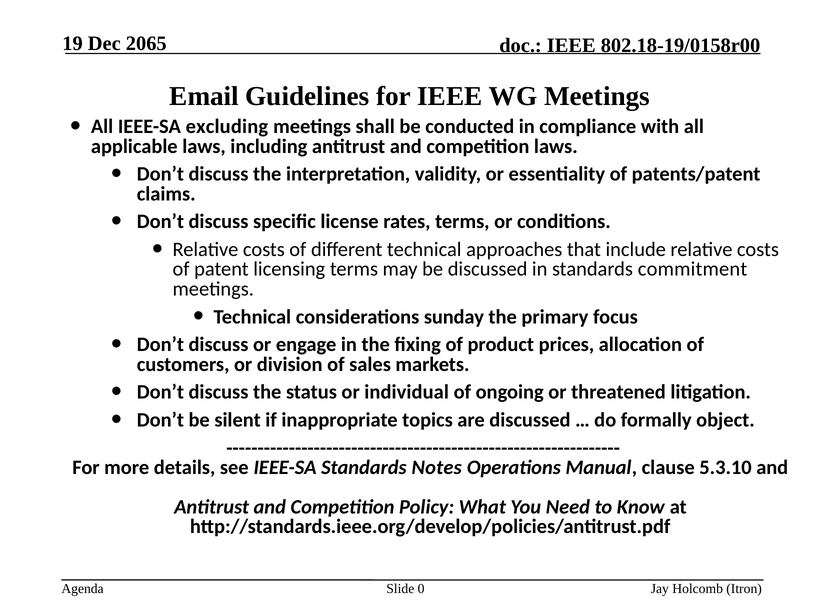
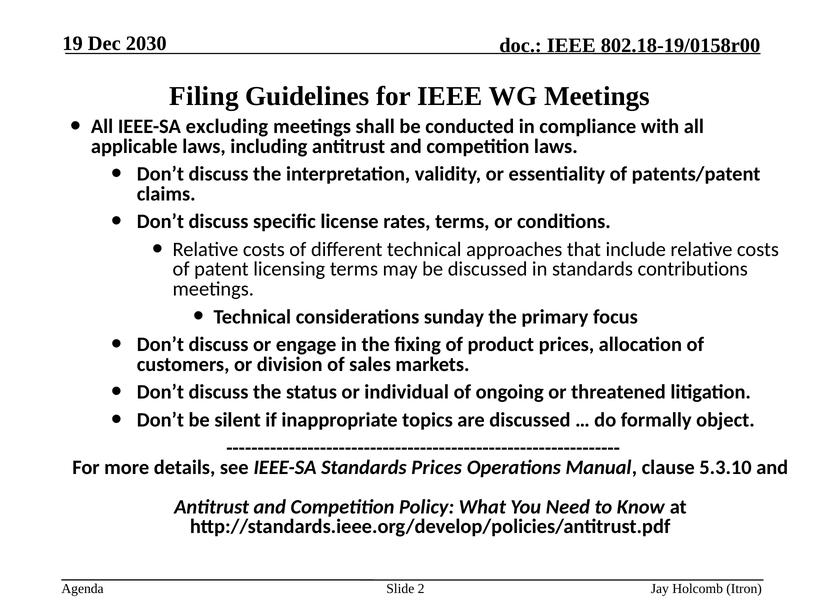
2065: 2065 -> 2030 (146, 43)
Email: Email -> Filing (204, 96)
commitment: commitment -> contributions (693, 269)
Standards Notes: Notes -> Prices (437, 467)
0: 0 -> 2 (421, 588)
